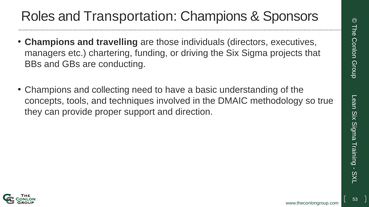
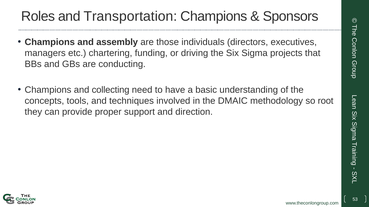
travelling: travelling -> assembly (117, 42)
true: true -> root (326, 101)
